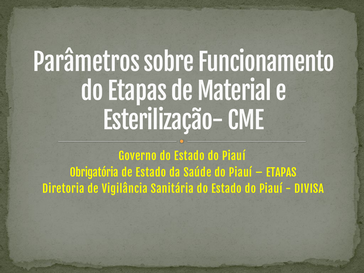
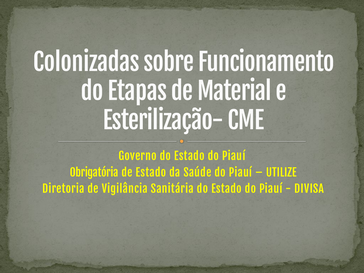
Parâmetros: Parâmetros -> Colonizadas (86, 63)
ETAPAS: ETAPAS -> UTILIZE (281, 173)
